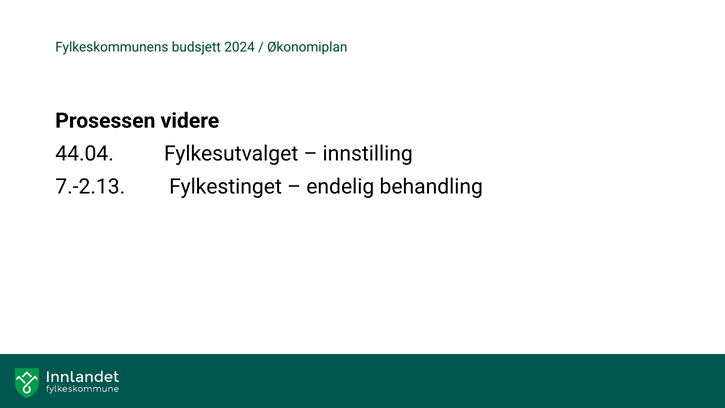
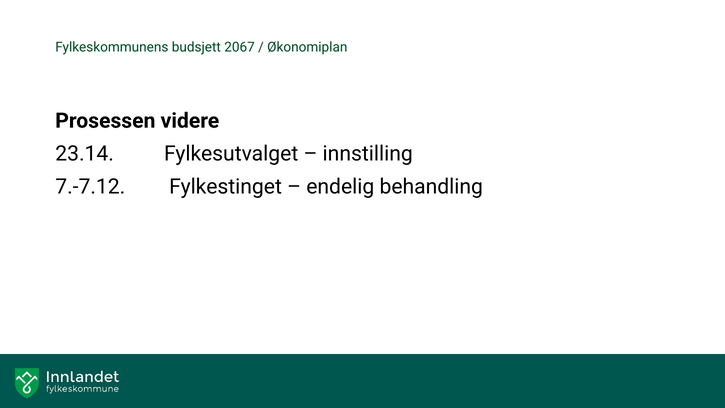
2024: 2024 -> 2067 (240, 47)
44.04: 44.04 -> 23.14 (85, 154)
7.-2.13: 7.-2.13 -> 7.-7.12 (90, 186)
